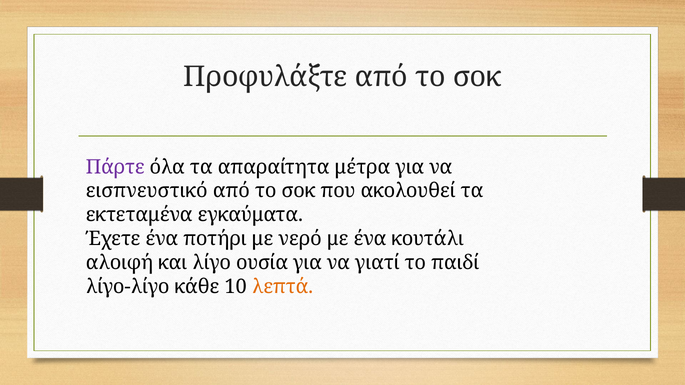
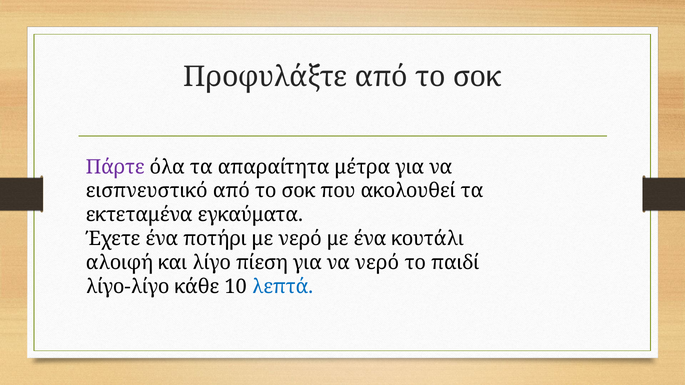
ουσία: ουσία -> πίεση (262, 263)
να γιατί: γιατί -> νερό (377, 263)
λεπτά colour: orange -> blue (283, 287)
